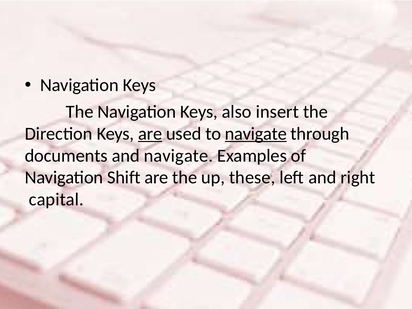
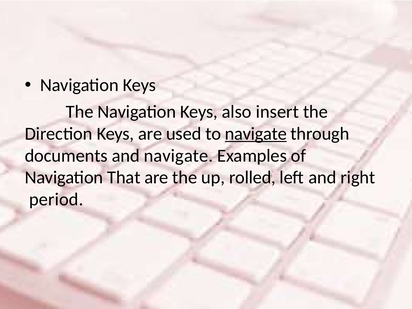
are underline: present -> none (150, 134)
Shift: Shift -> That (124, 178)
these: these -> rolled (252, 178)
capital: capital -> period (56, 200)
